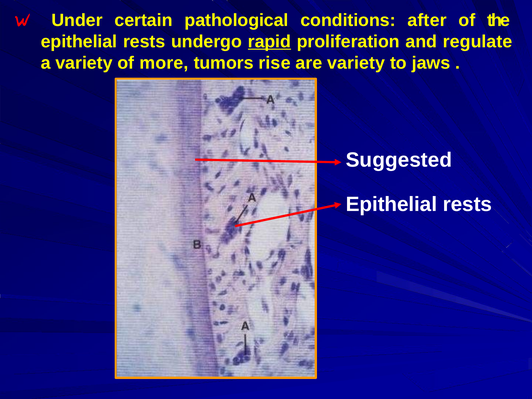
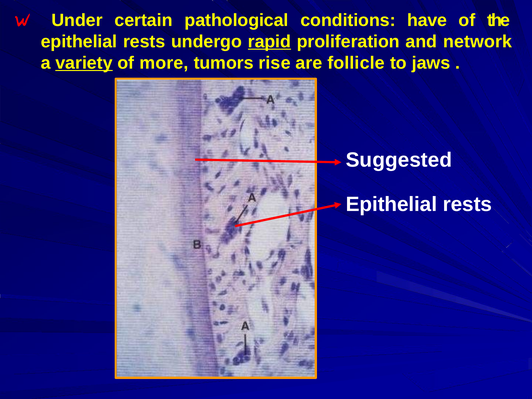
after: after -> have (427, 20)
regulate: regulate -> network (478, 42)
variety underline: none -> present (84, 63)
are variety: variety -> follicle (356, 63)
